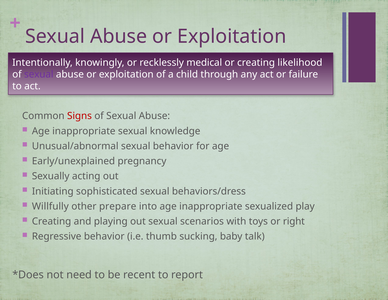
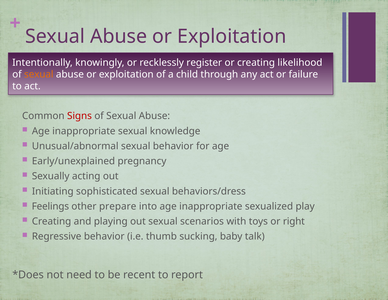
medical: medical -> register (204, 63)
sexual colour: purple -> orange (39, 74)
Willfully: Willfully -> Feelings (50, 206)
